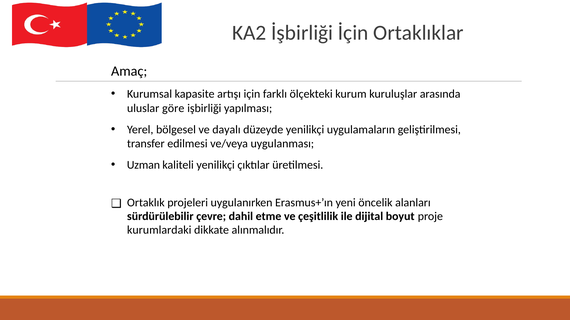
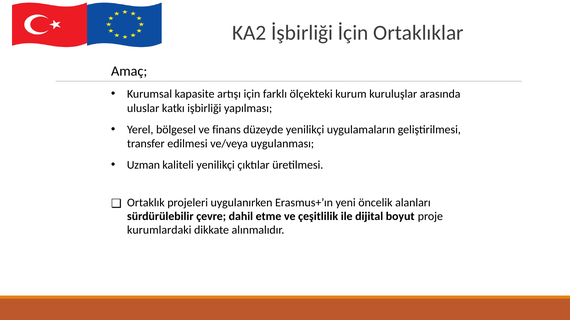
göre: göre -> katkı (173, 108)
dayalı: dayalı -> finans (227, 130)
